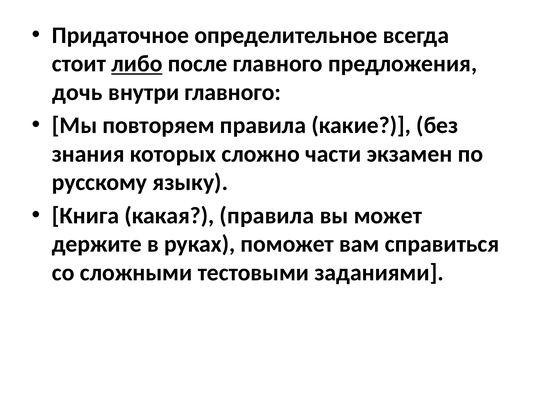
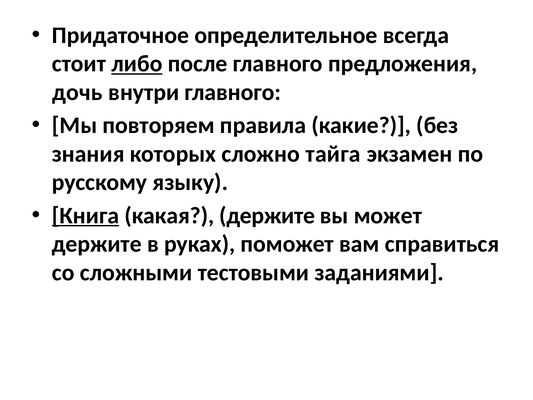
части: части -> тайга (333, 154)
Книга underline: none -> present (86, 215)
какая правила: правила -> держите (267, 215)
